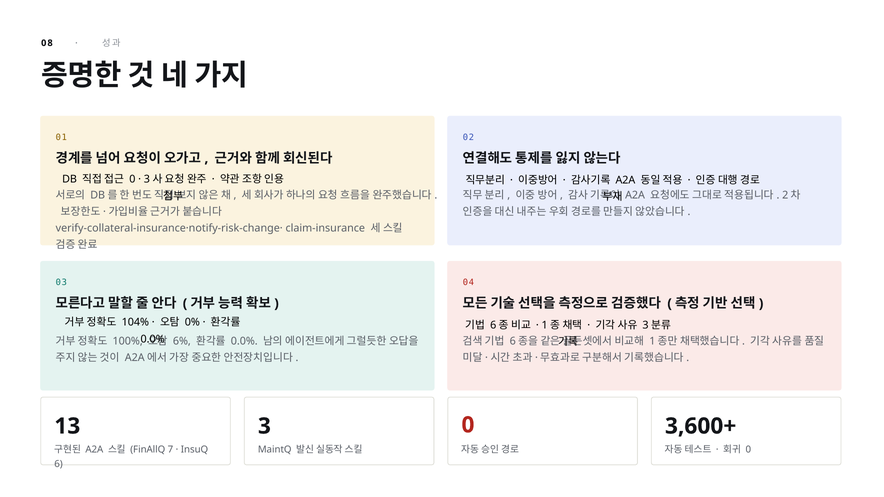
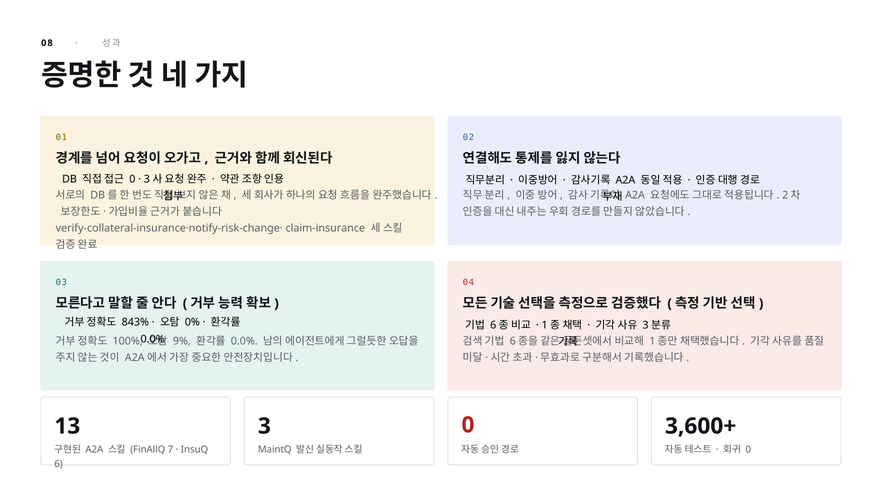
104%: 104% -> 843% (135, 323)
6%: 6% -> 9% (182, 341)
